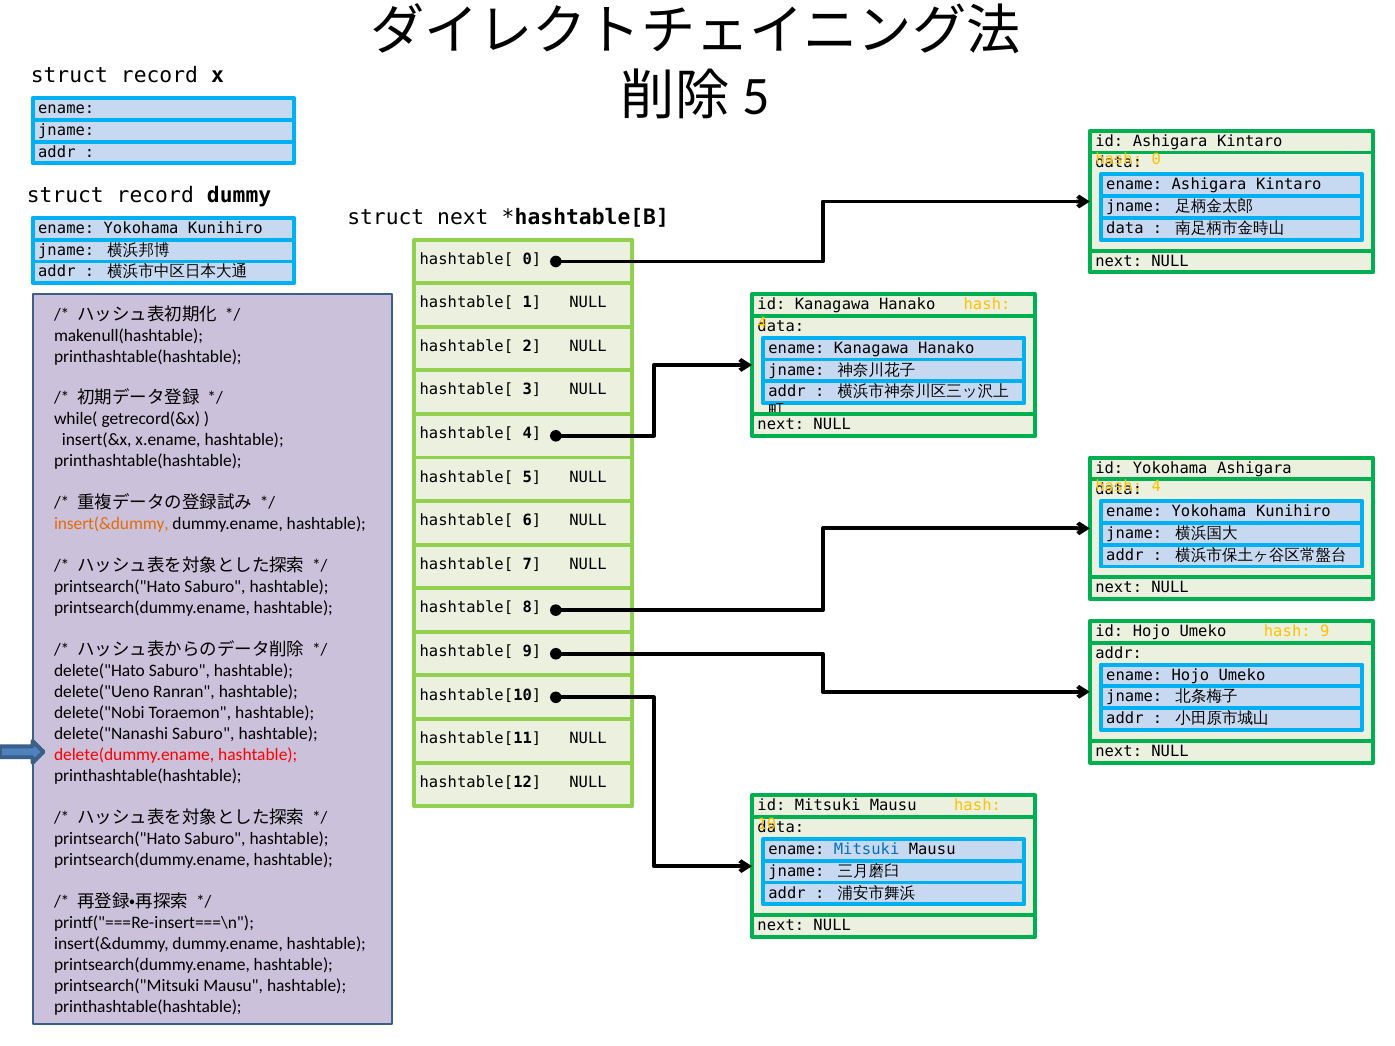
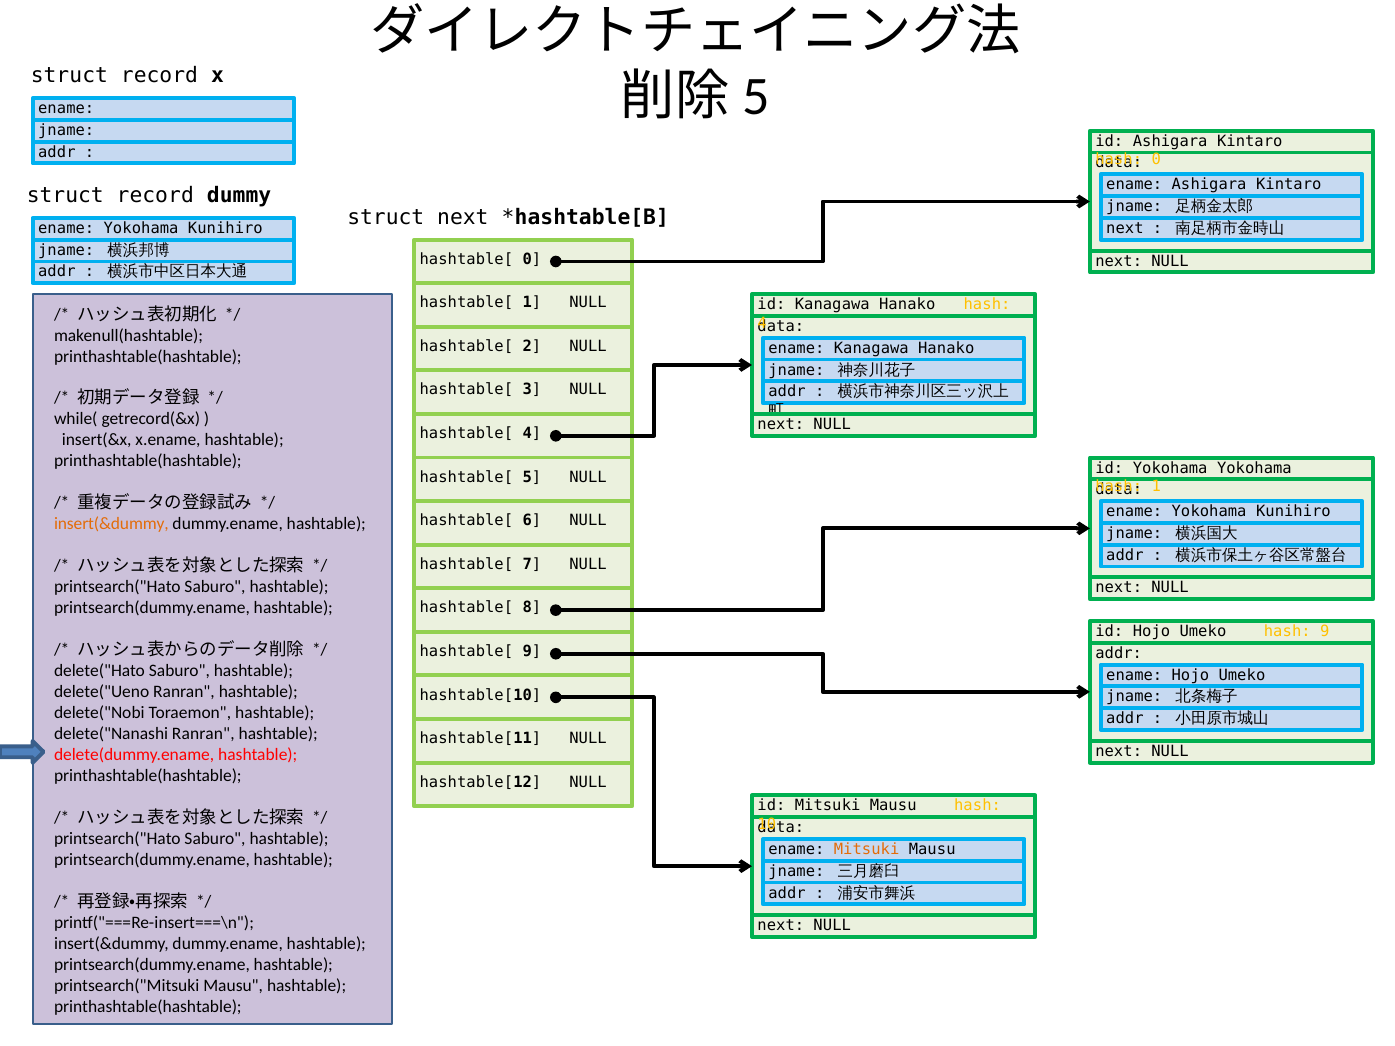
data: data -> next (1125, 228)
Yokohama Ashigara: Ashigara -> Yokohama (1254, 468)
4: 4 -> 1 (1156, 487)
delete("Nanashi Saburo: Saburo -> Ranran (203, 734)
Mitsuki colour: blue -> orange (867, 850)
